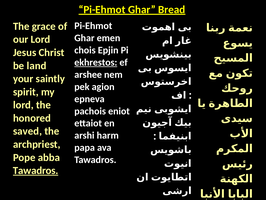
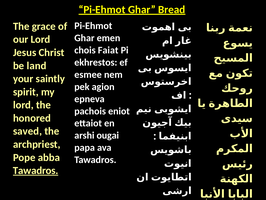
Epjin: Epjin -> Faiat (108, 50)
ekhrestos underline: present -> none (96, 62)
arshee: arshee -> esmee (88, 74)
harm: harm -> ougai (108, 135)
